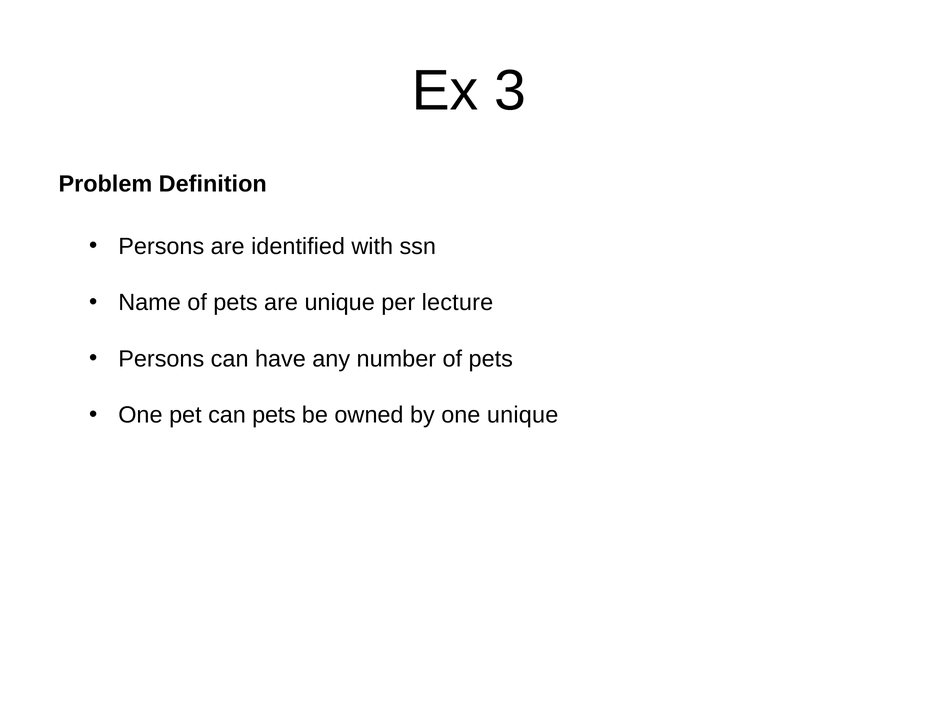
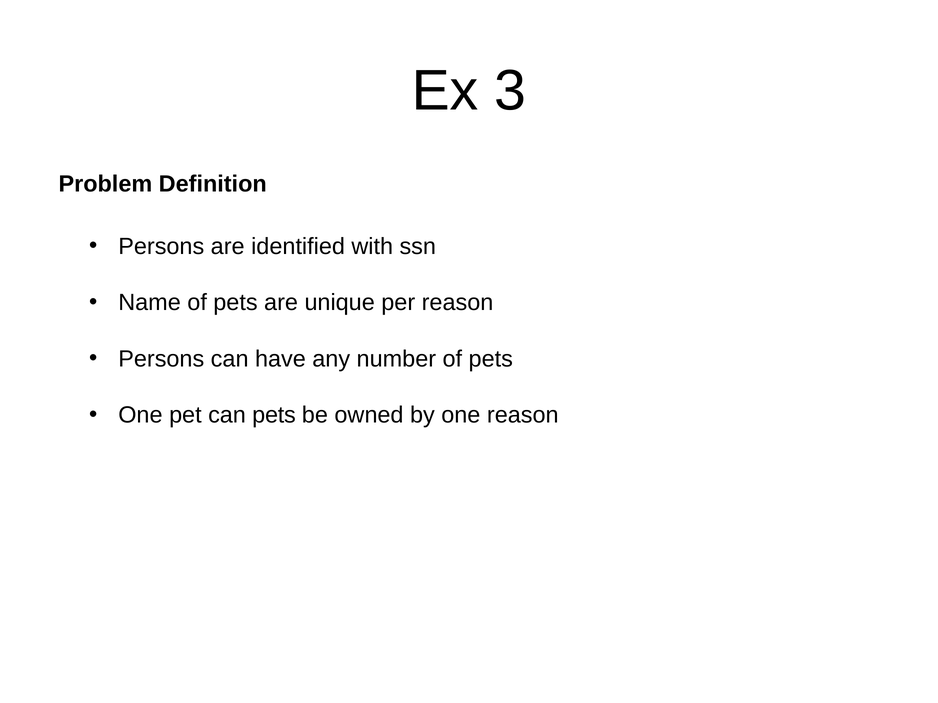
per lecture: lecture -> reason (458, 303)
one unique: unique -> reason (523, 415)
